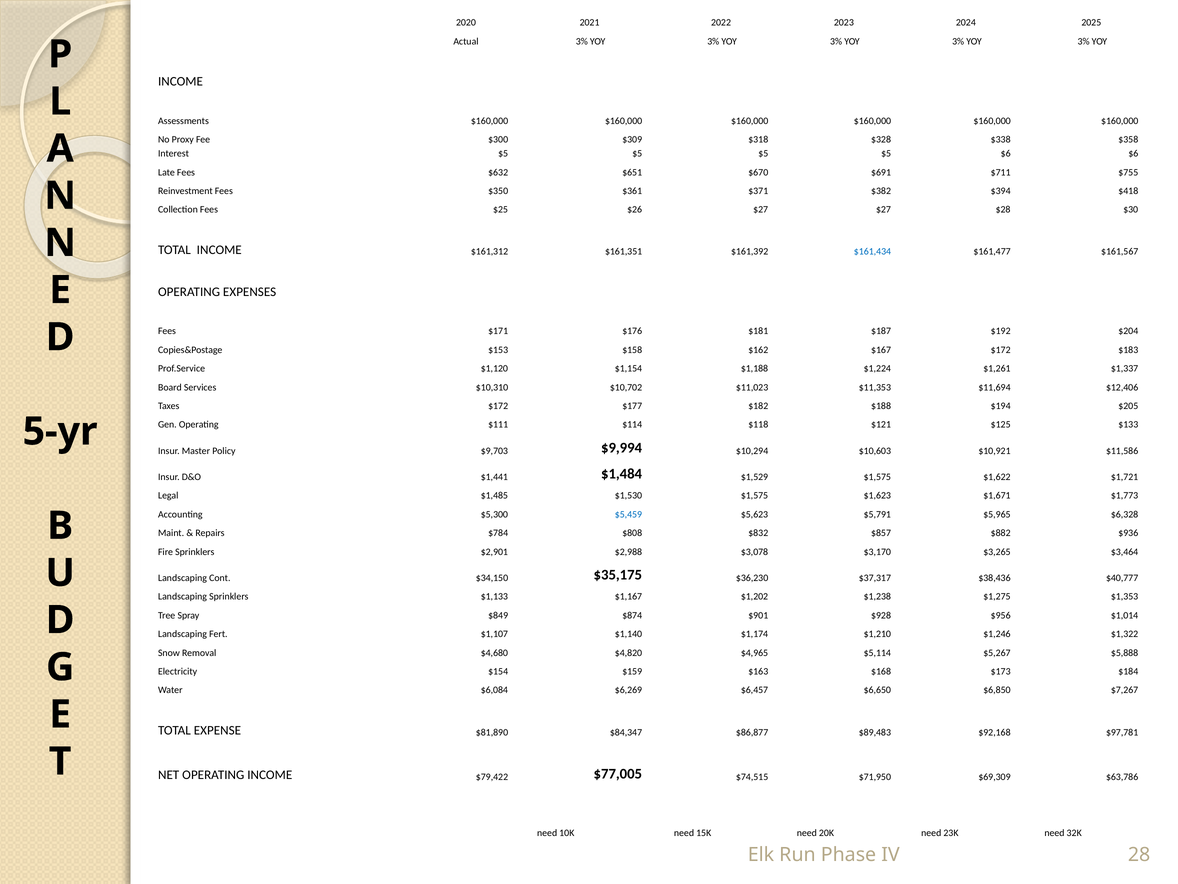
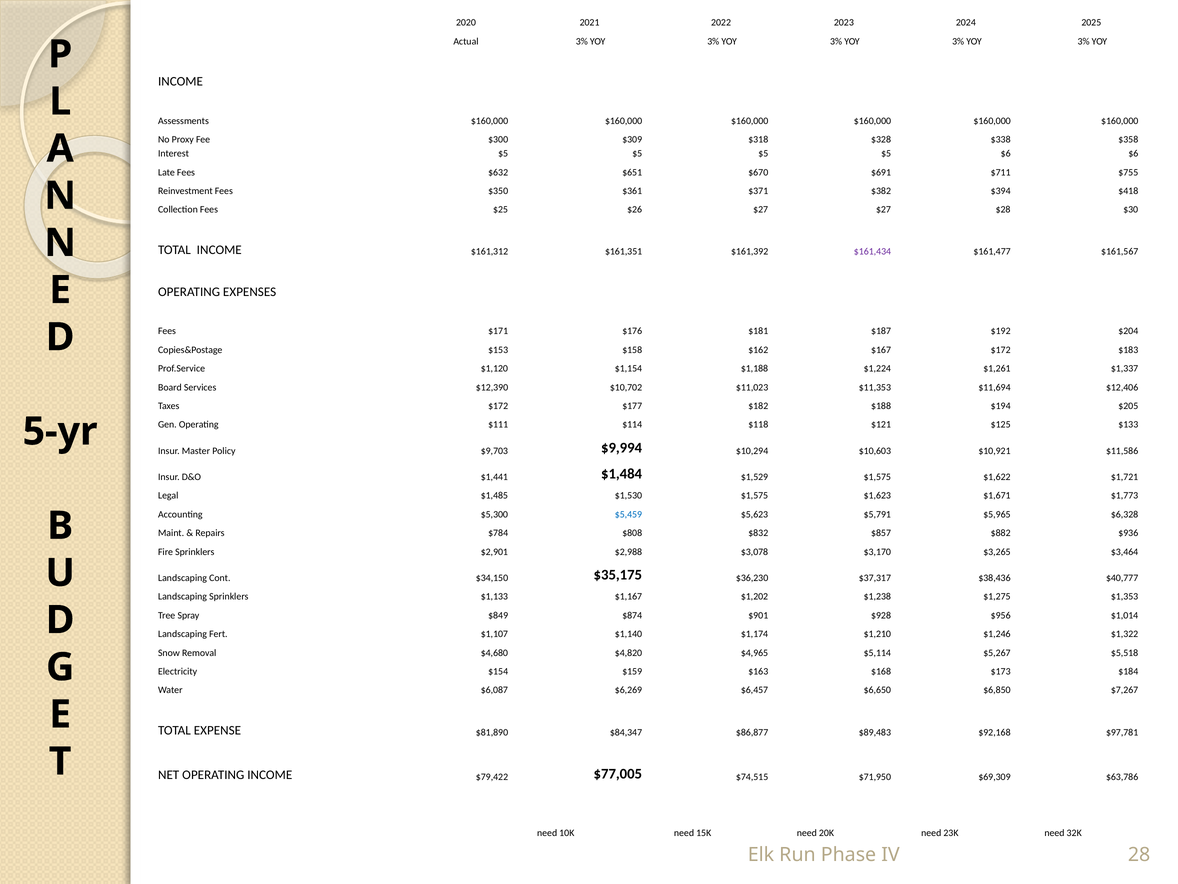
$161,434 colour: blue -> purple (872, 252)
$10,310: $10,310 -> $12,390 (492, 387)
$5,888: $5,888 -> $5,518 (1125, 652)
$6,084: $6,084 -> $6,087 (494, 690)
